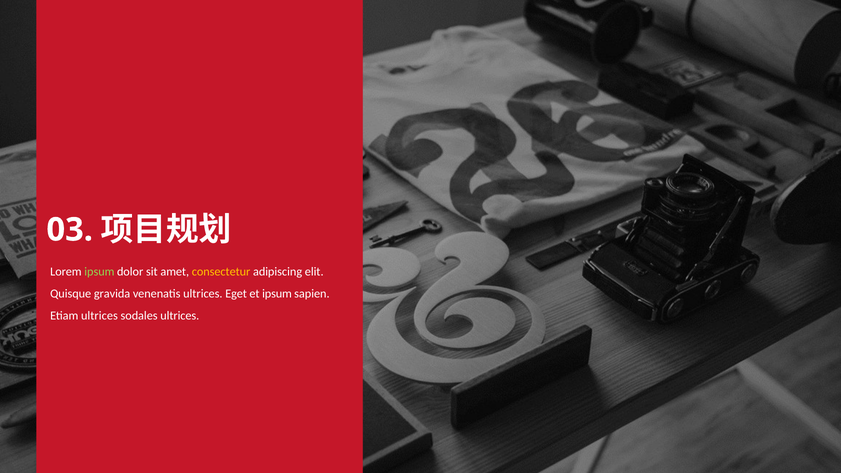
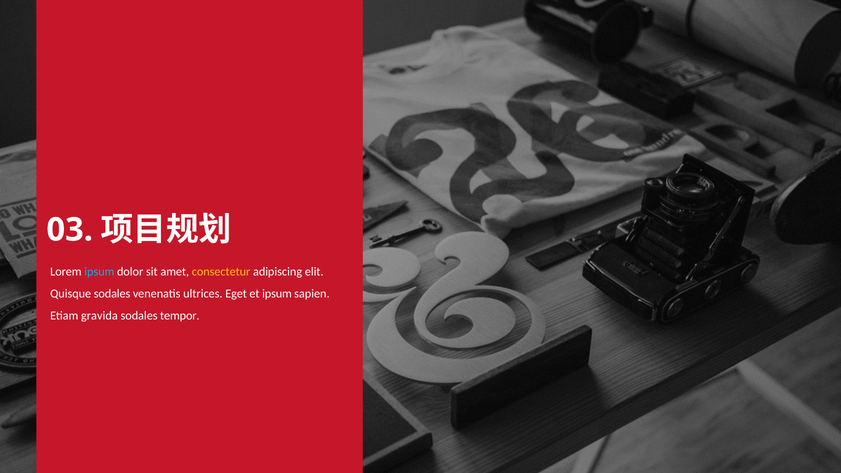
ipsum colour: light green -> light blue (99, 272)
Quisque gravida: gravida -> sodales (112, 294)
Etiam ultrices: ultrices -> gravida (99, 316)
sodales ultrices: ultrices -> tempor (180, 316)
